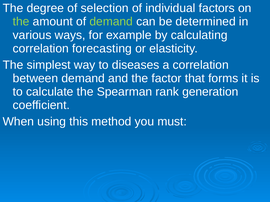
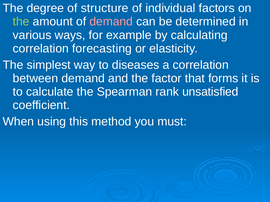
selection: selection -> structure (105, 8)
demand colour: light green -> pink (111, 22)
generation: generation -> unsatisfied (210, 92)
